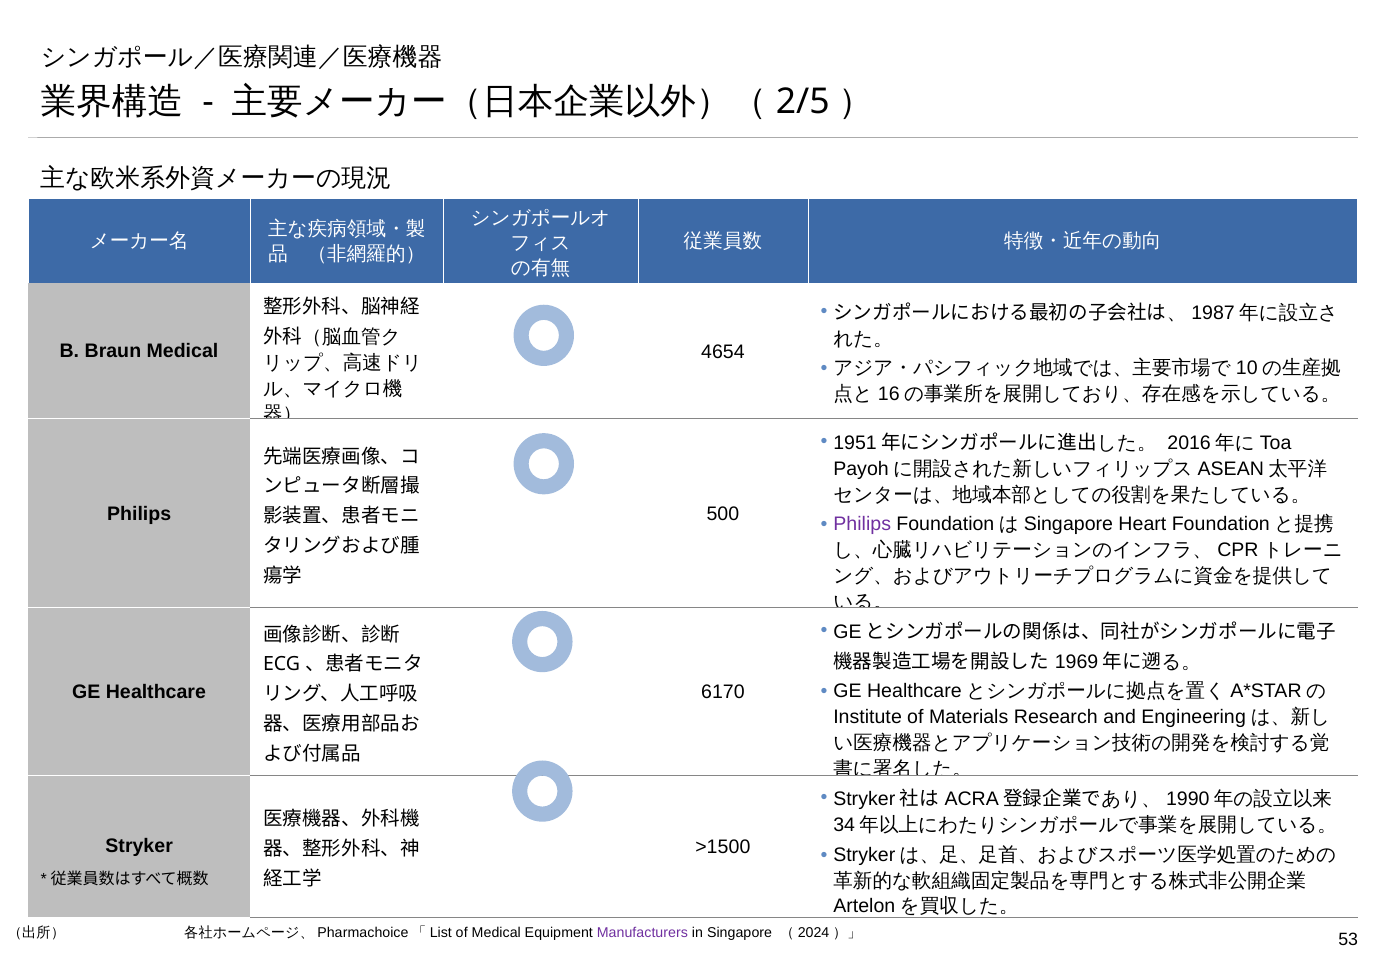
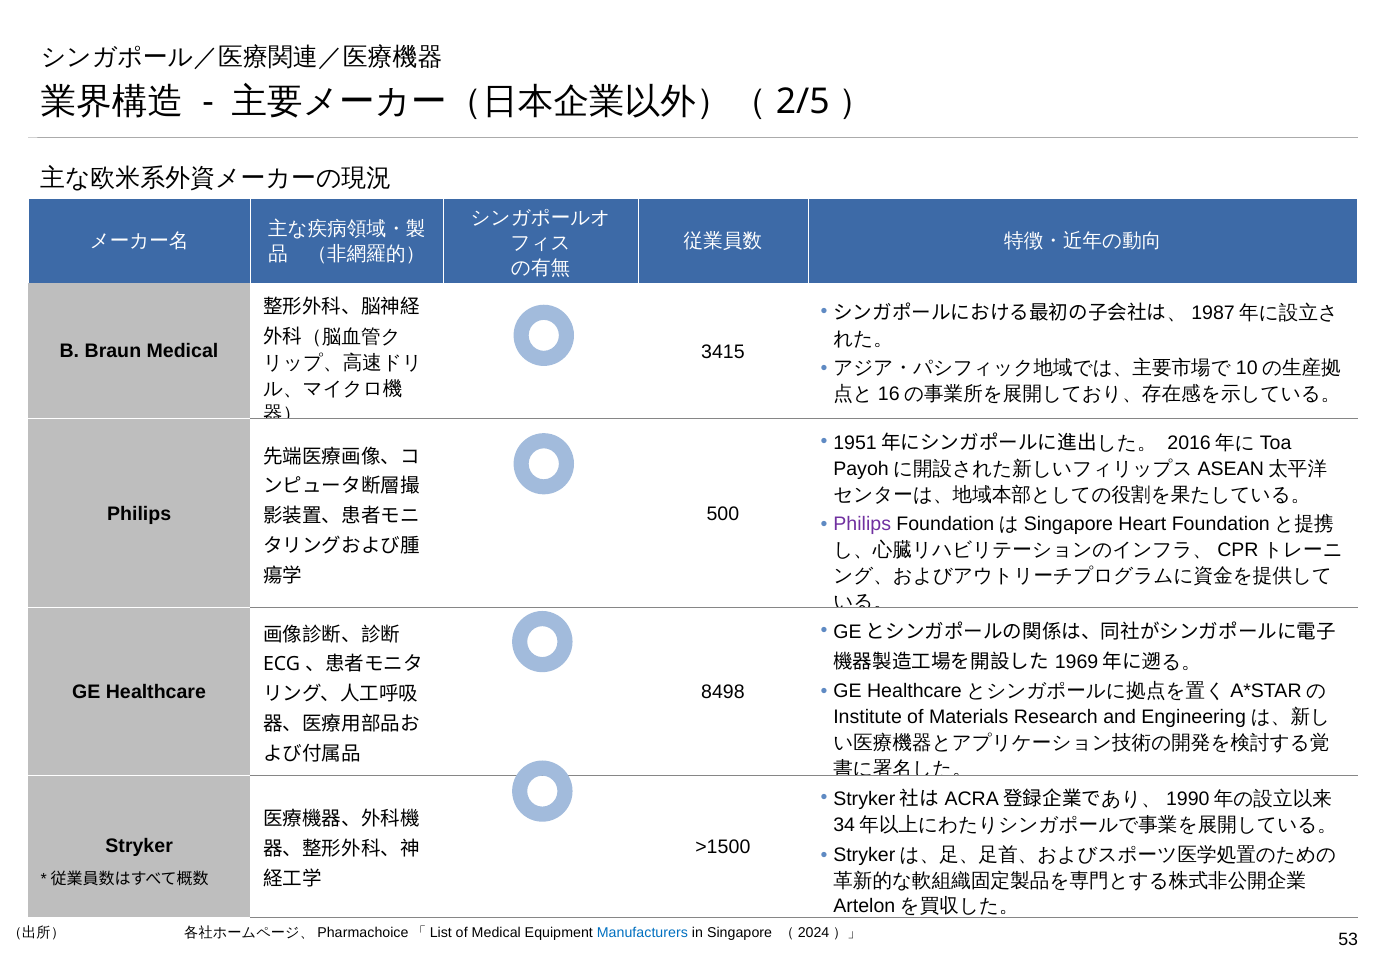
4654: 4654 -> 3415 (723, 351)
6170: 6170 -> 8498 (723, 692)
Manufacturers colour: purple -> blue (642, 932)
